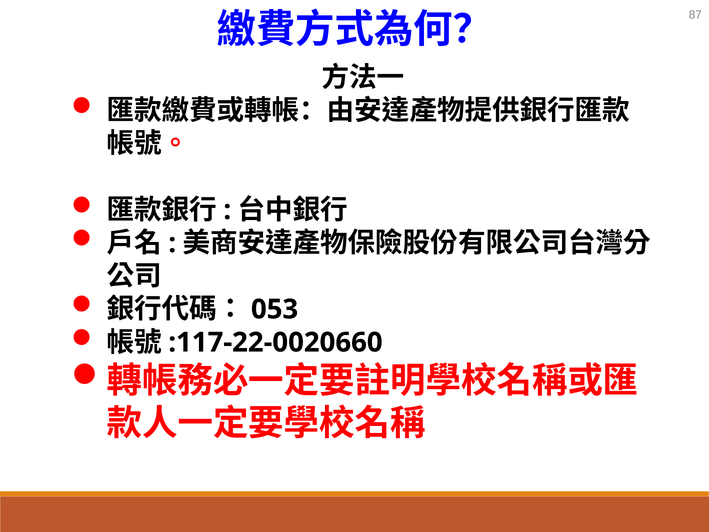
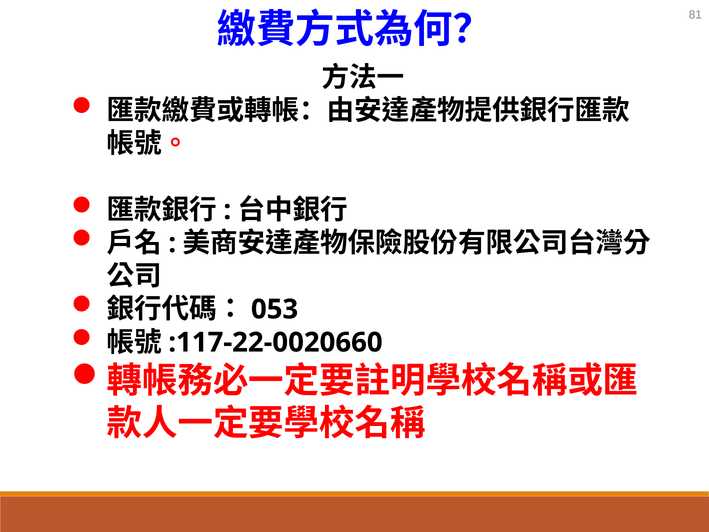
87: 87 -> 81 (695, 15)
